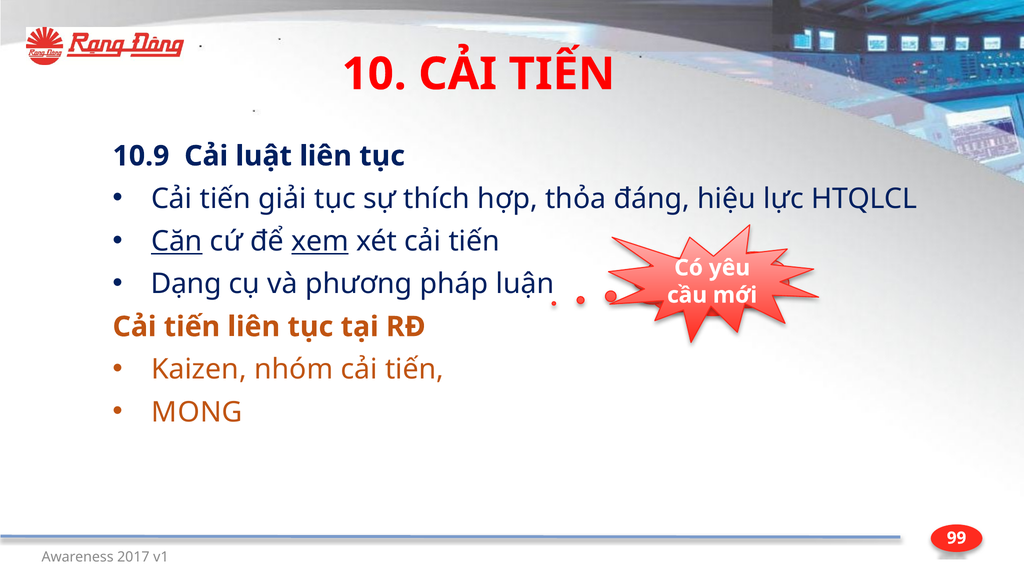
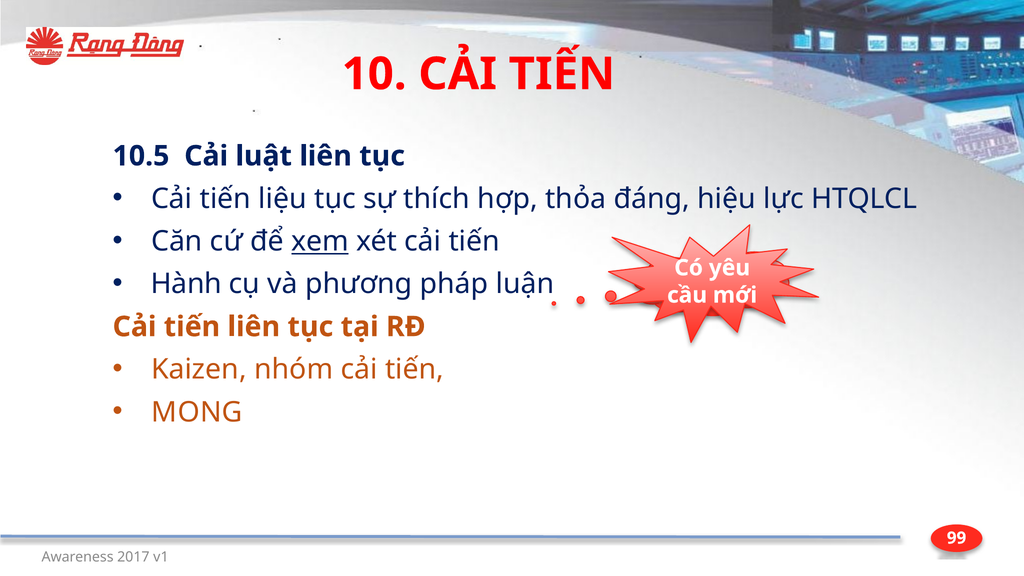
10.9: 10.9 -> 10.5 (141, 156)
giải: giải -> liệu (283, 199)
Căn underline: present -> none (177, 241)
Dạng: Dạng -> Hành (186, 284)
